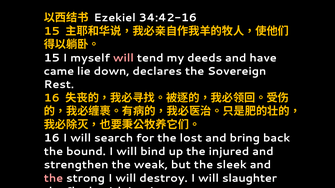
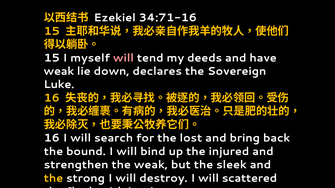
34:42-16: 34:42-16 -> 34:71-16 (168, 18)
came: came -> weak (59, 71)
Rest: Rest -> Luke (59, 85)
the colour: pink -> yellow (53, 179)
slaughter: slaughter -> scattered (250, 179)
